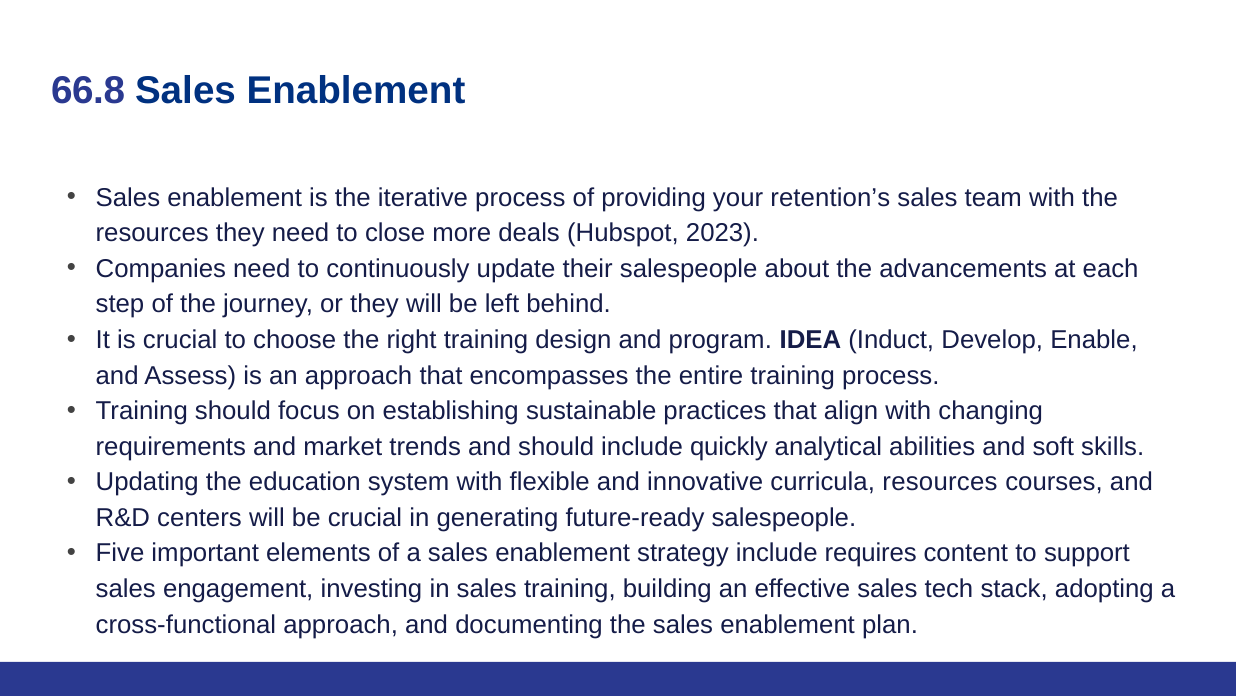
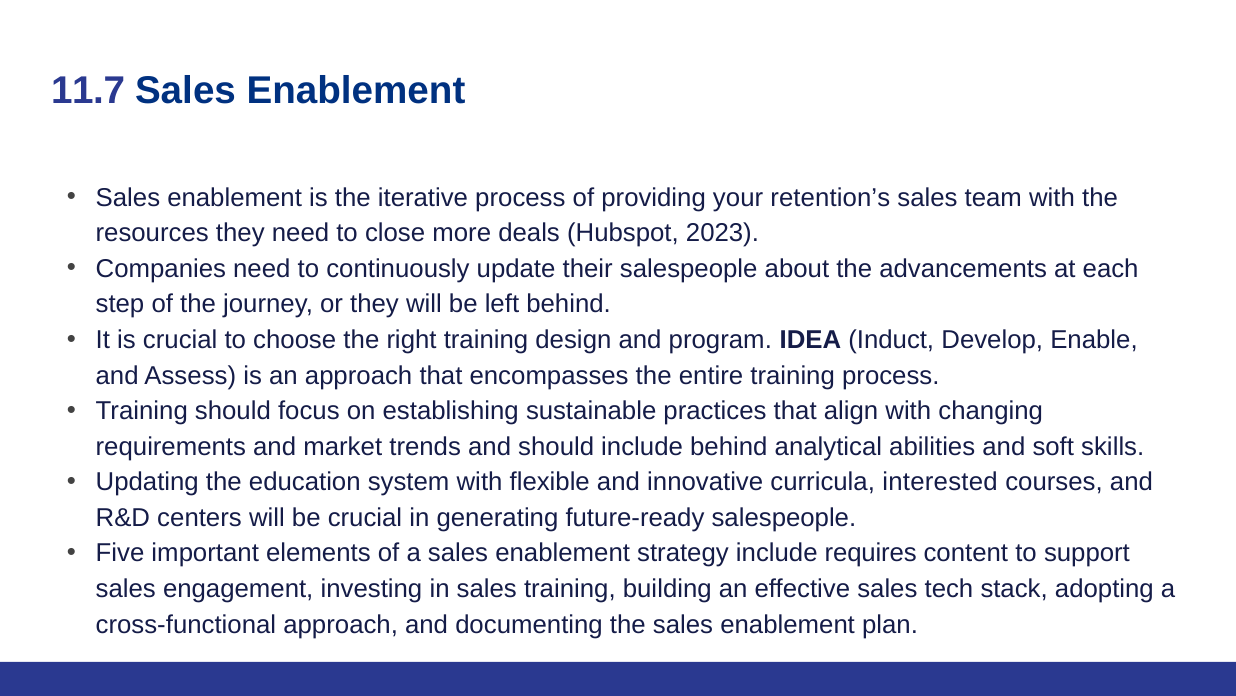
66.8: 66.8 -> 11.7 (88, 91)
include quickly: quickly -> behind (729, 446)
curricula resources: resources -> interested (940, 482)
